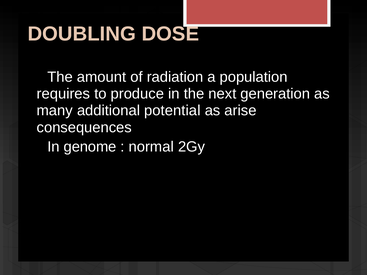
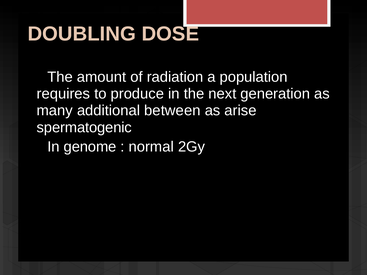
potential: potential -> between (172, 111)
consequences: consequences -> spermatogenic (84, 128)
